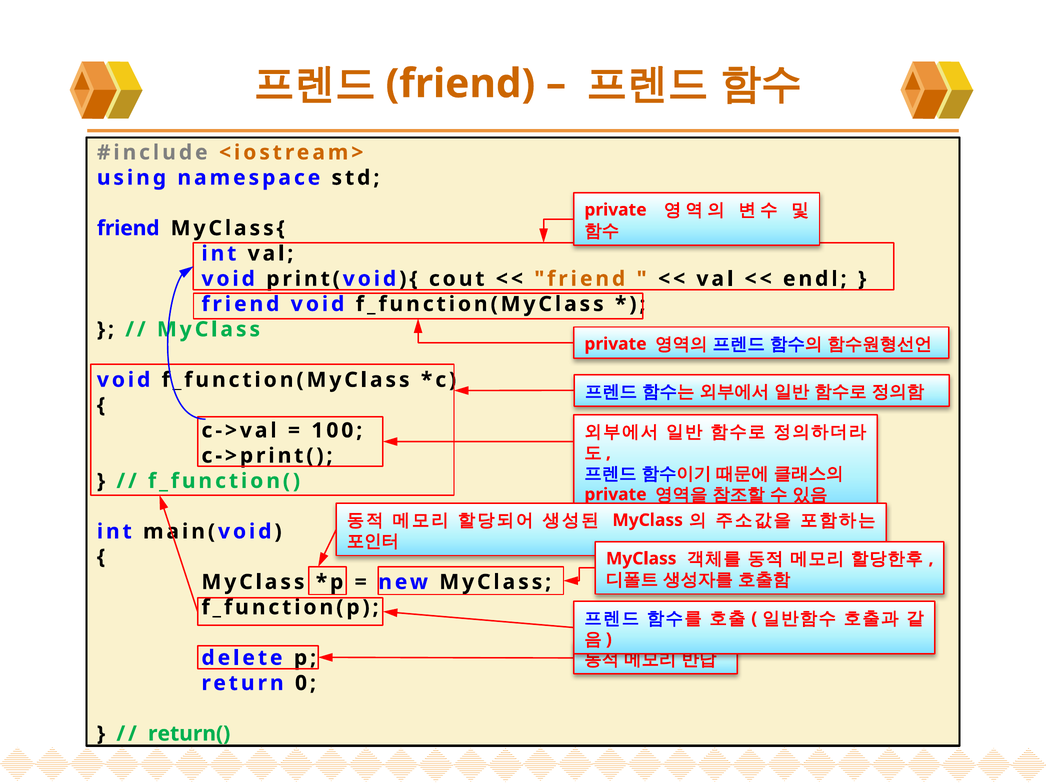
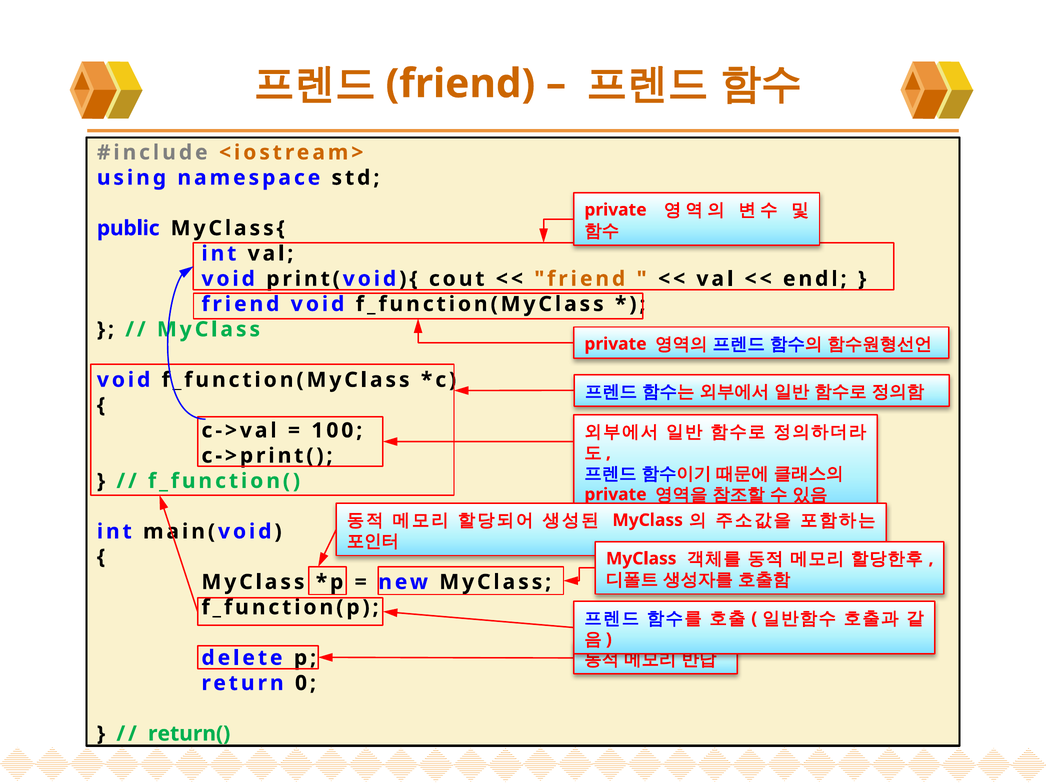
friend: friend -> public (128, 228)
